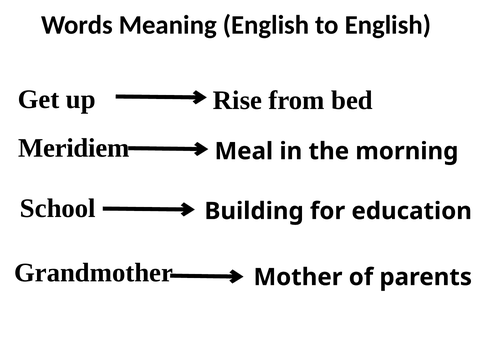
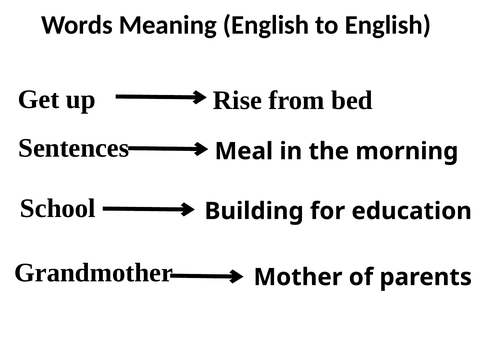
Meridiem: Meridiem -> Sentences (74, 148)
